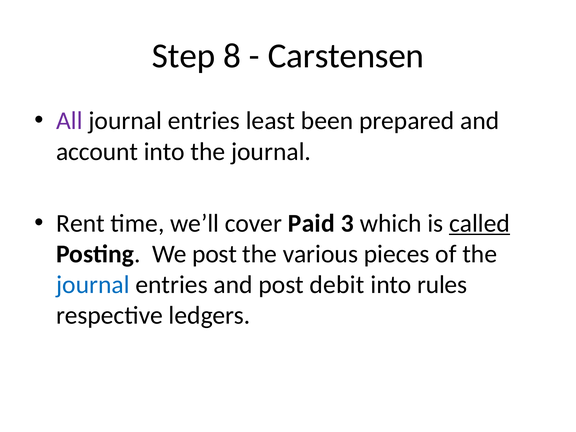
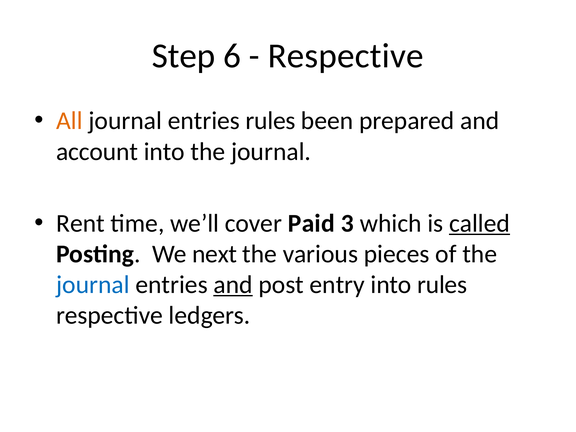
8: 8 -> 6 (232, 56)
Carstensen: Carstensen -> Respective (346, 56)
All colour: purple -> orange (69, 121)
entries least: least -> rules (271, 121)
We post: post -> next (215, 254)
and underline: none -> present (233, 285)
debit: debit -> entry (337, 285)
